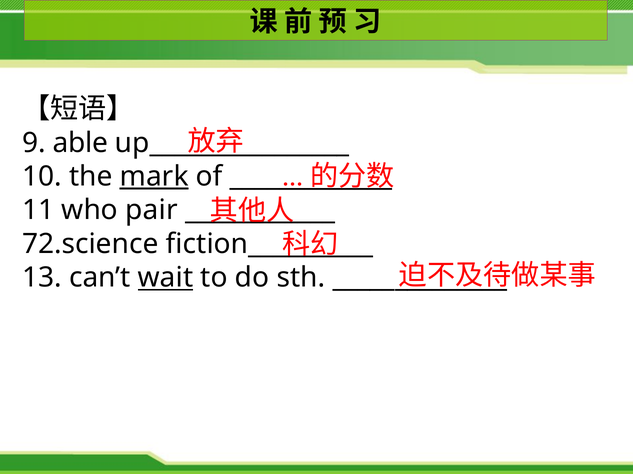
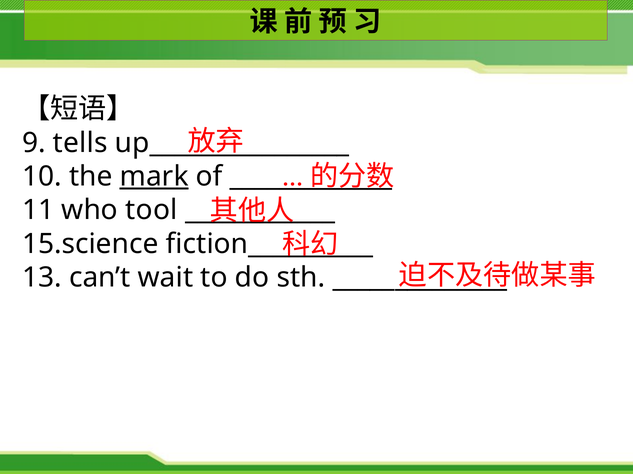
able: able -> tells (80, 143)
pair: pair -> tool (151, 210)
72.science: 72.science -> 15.science (90, 244)
wait underline: present -> none (166, 278)
